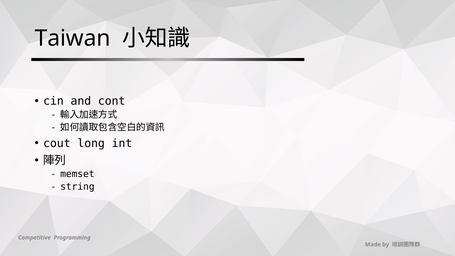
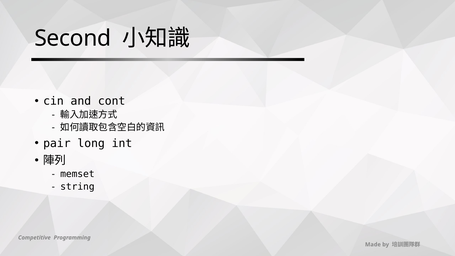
Taiwan: Taiwan -> Second (73, 38)
cout: cout -> pair (57, 143)
